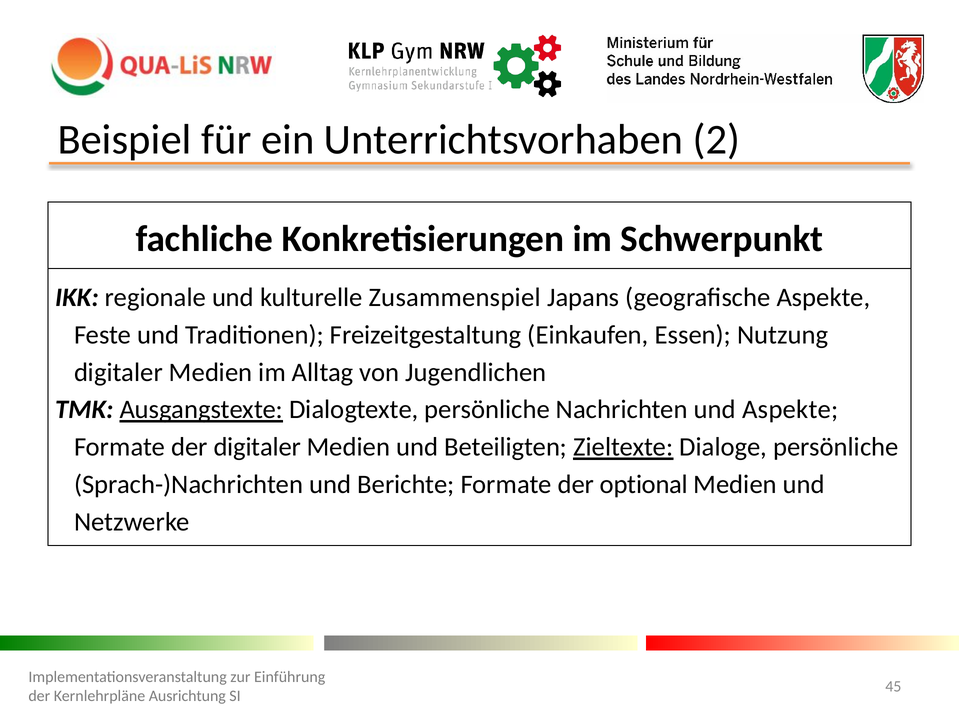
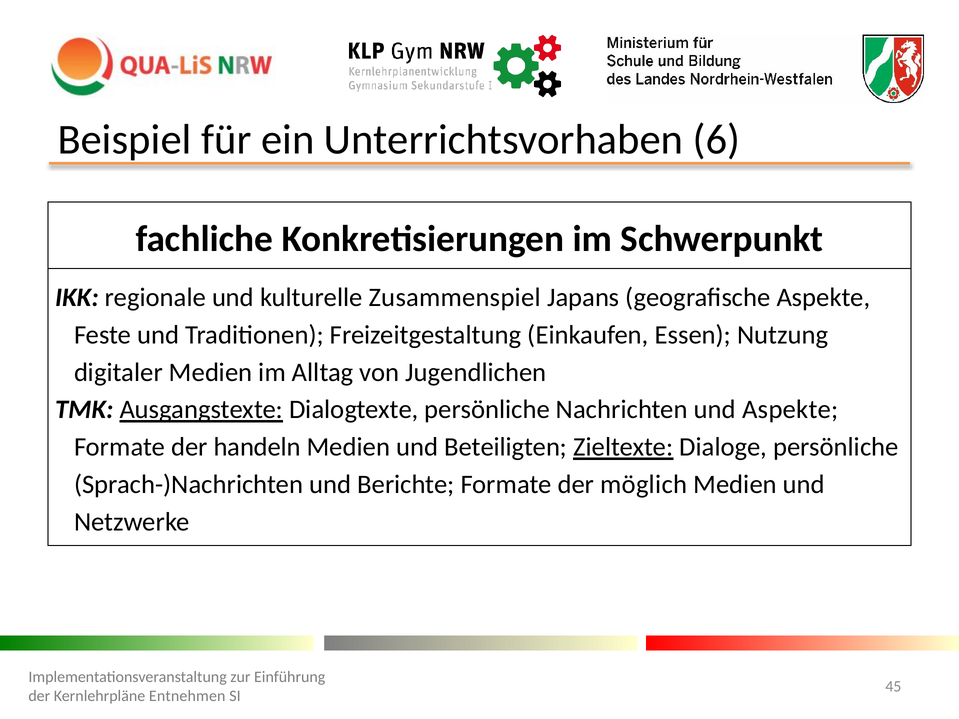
2: 2 -> 6 (717, 140)
der digitaler: digitaler -> handeln (257, 447)
optional: optional -> möglich (644, 485)
Ausrichtung: Ausrichtung -> Entnehmen (187, 696)
